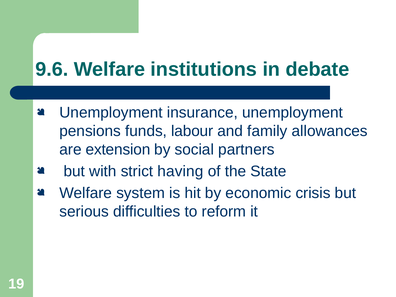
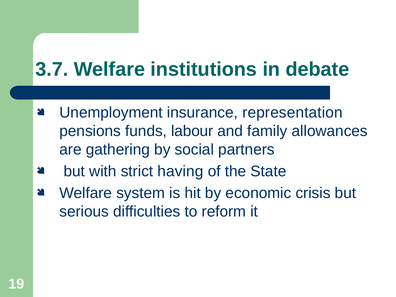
9.6: 9.6 -> 3.7 (52, 69)
insurance unemployment: unemployment -> representation (292, 113)
extension: extension -> gathering (118, 149)
